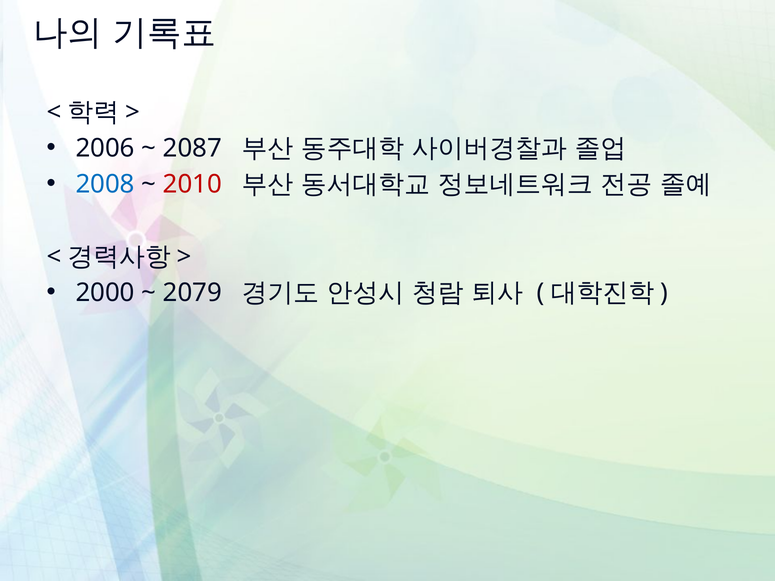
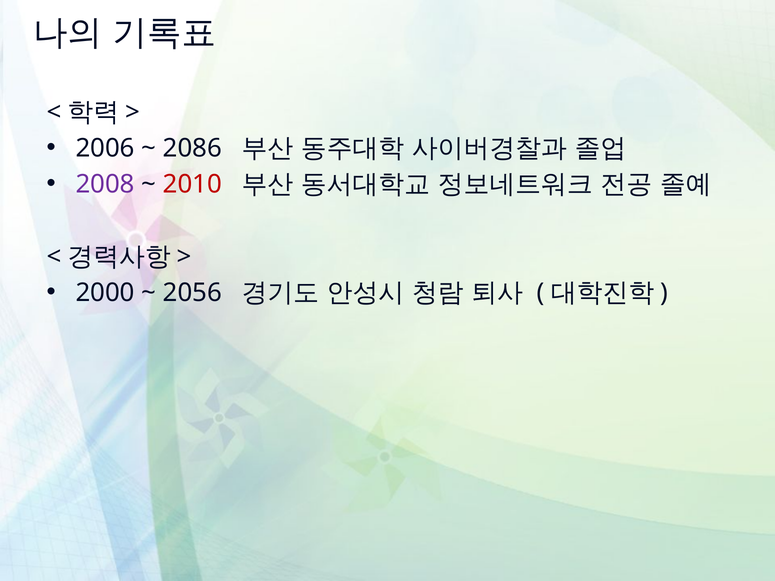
2087: 2087 -> 2086 (192, 148)
2008 colour: blue -> purple (105, 184)
2079: 2079 -> 2056 (192, 293)
